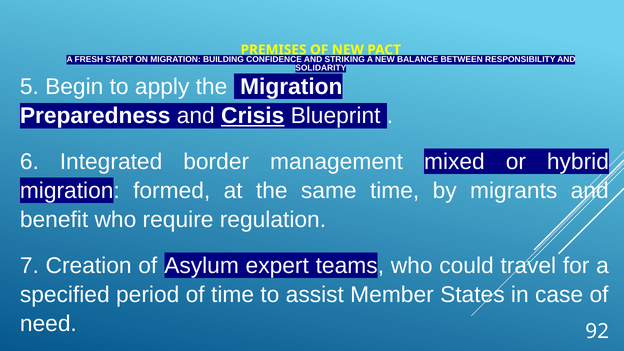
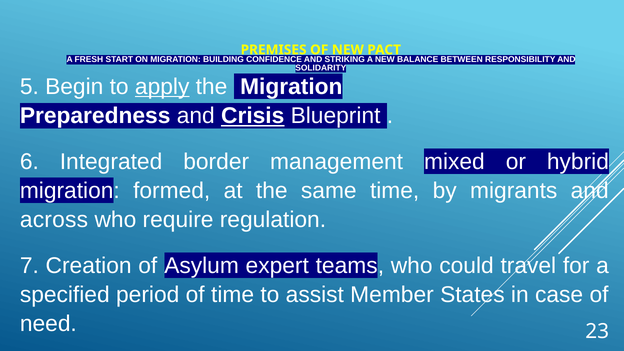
apply underline: none -> present (162, 87)
benefit: benefit -> across (54, 220)
92: 92 -> 23 (597, 331)
